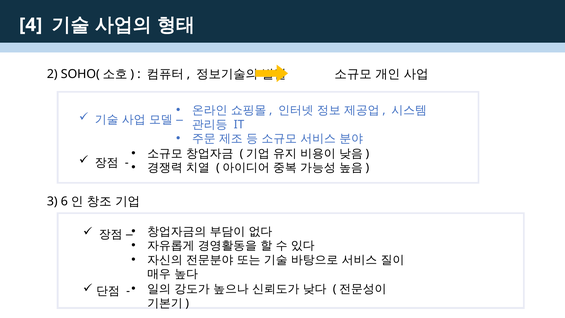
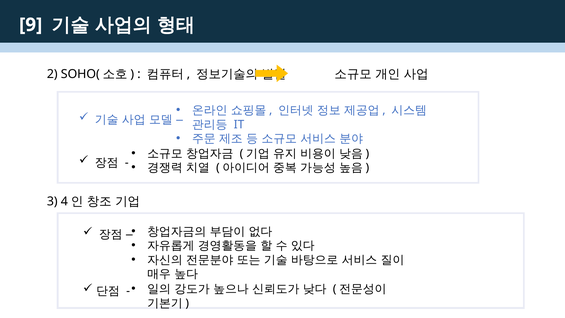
4: 4 -> 9 (31, 25)
6: 6 -> 4 (64, 201)
